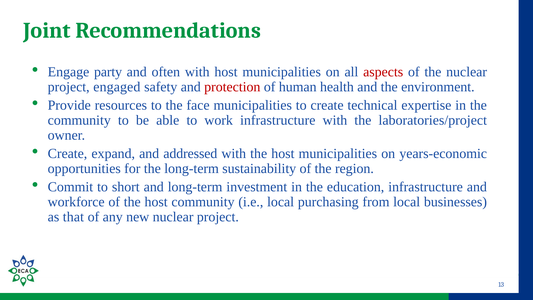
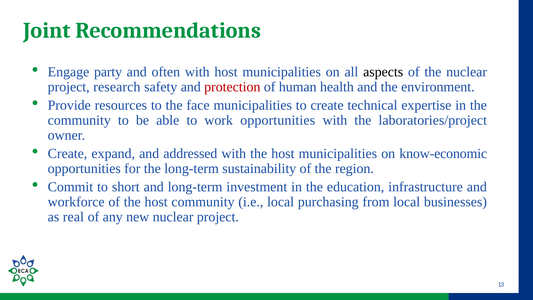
aspects colour: red -> black (383, 72)
engaged: engaged -> research (117, 87)
work infrastructure: infrastructure -> opportunities (278, 120)
years-economic: years-economic -> know-economic (443, 153)
that: that -> real (73, 217)
